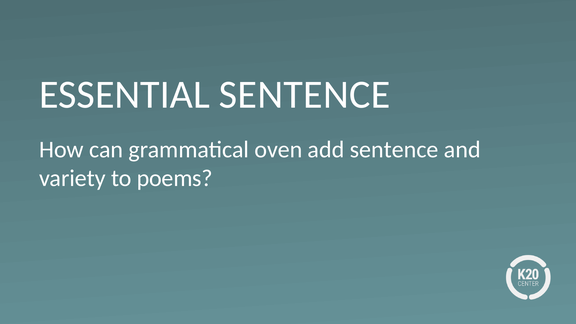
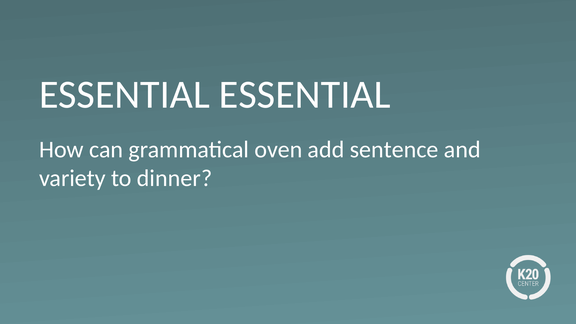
ESSENTIAL SENTENCE: SENTENCE -> ESSENTIAL (305, 95)
poems: poems -> dinner (175, 178)
